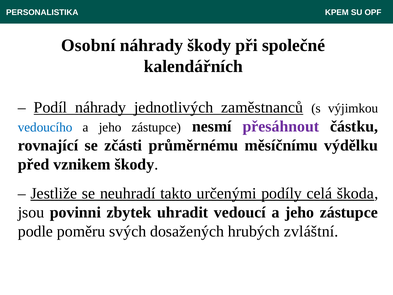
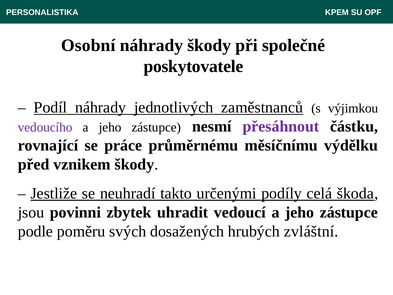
kalendářních: kalendářních -> poskytovatele (193, 66)
vedoucího colour: blue -> purple (45, 127)
zčásti: zčásti -> práce (123, 145)
